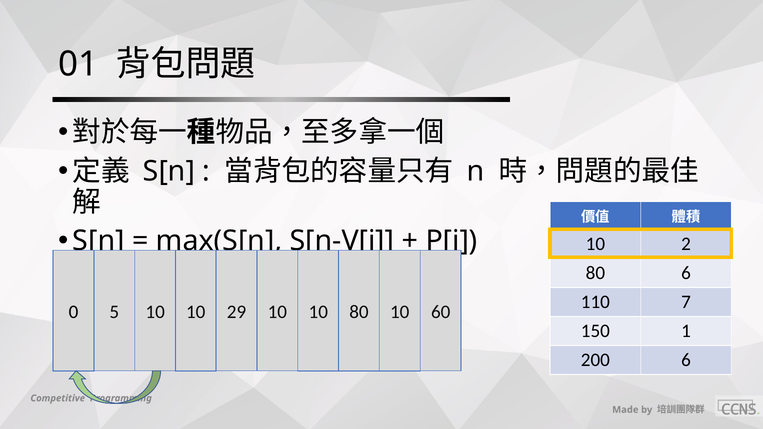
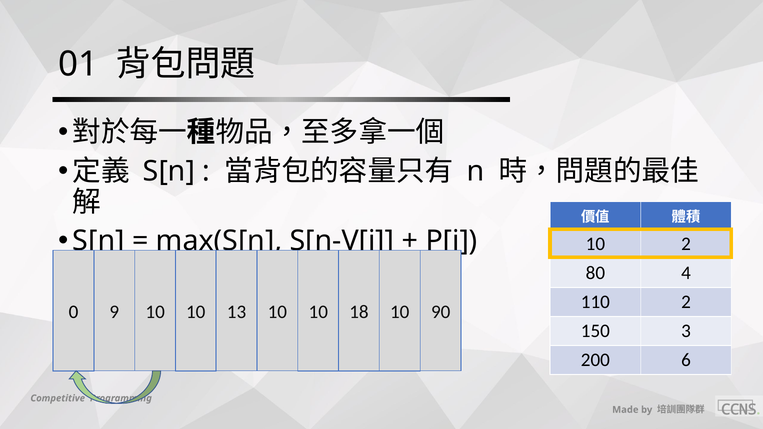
80 6: 6 -> 4 (686, 273)
110 7: 7 -> 2 (686, 302)
5: 5 -> 9 (114, 312)
29: 29 -> 13 (237, 312)
10 80: 80 -> 18 (359, 312)
60: 60 -> 90 (441, 312)
1: 1 -> 3 (686, 331)
